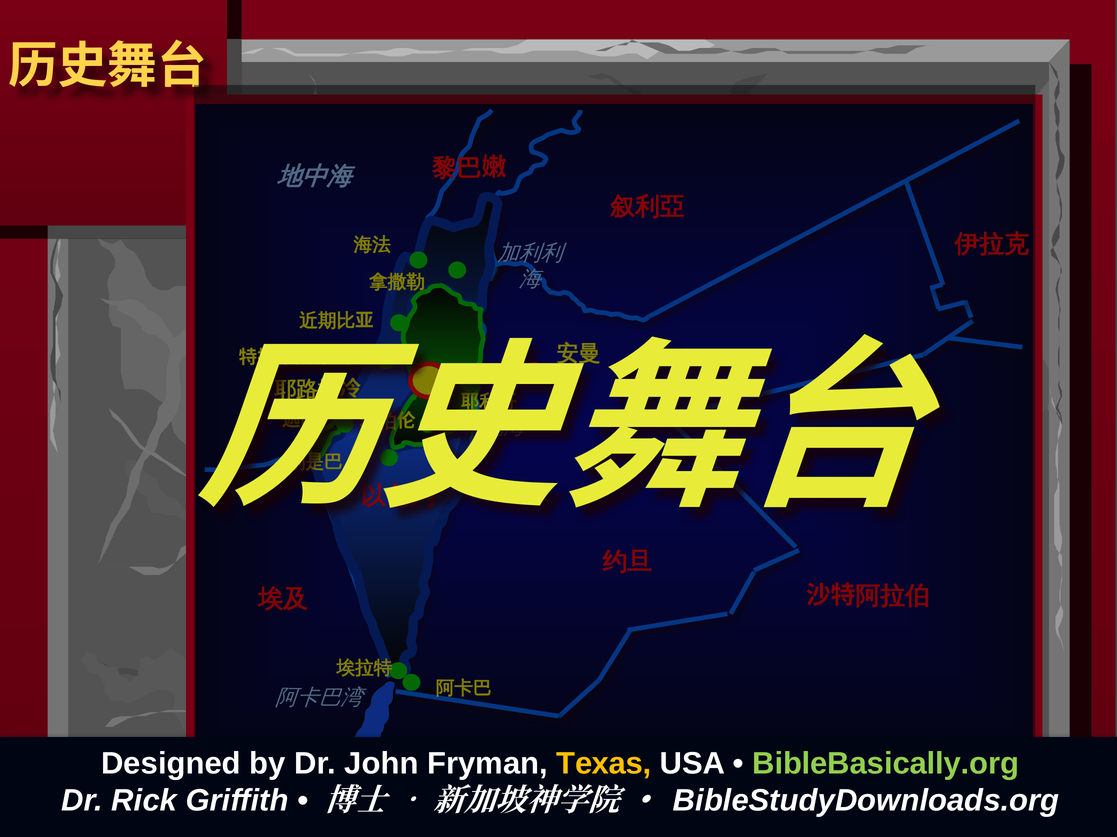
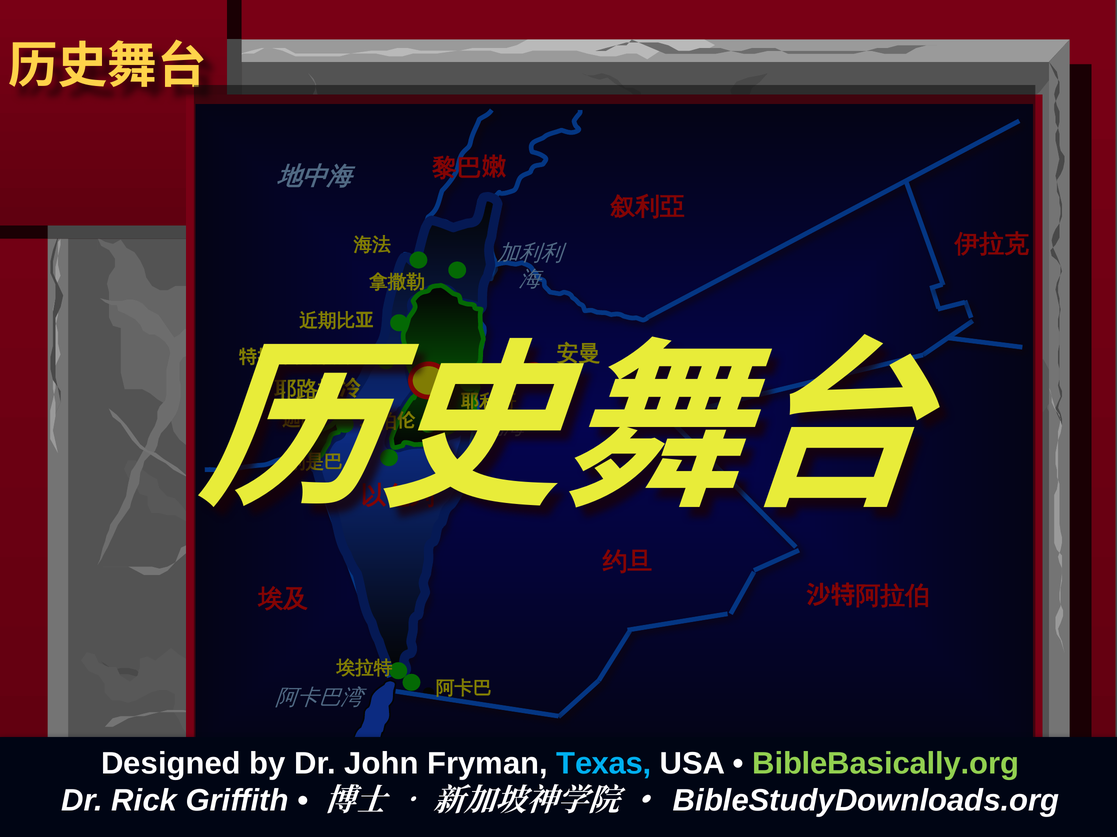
Texas colour: yellow -> light blue (604, 764)
